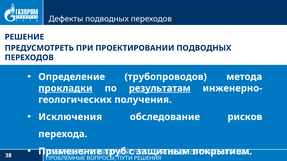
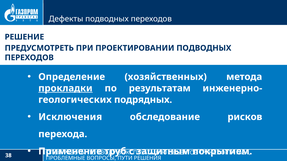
трубопроводов: трубопроводов -> хозяйственных (166, 77)
результатам underline: present -> none (160, 88)
получения: получения -> подрядных (143, 100)
